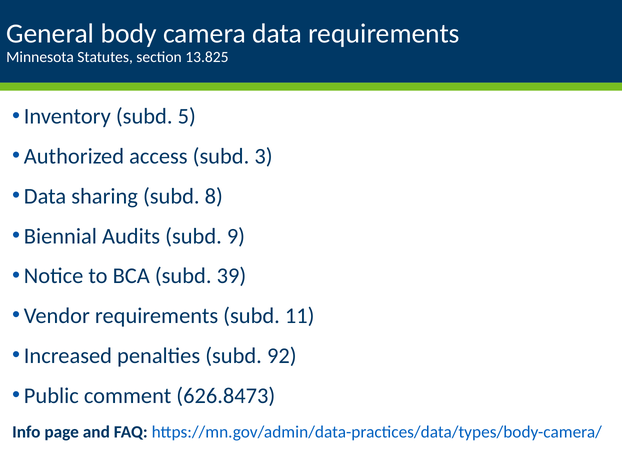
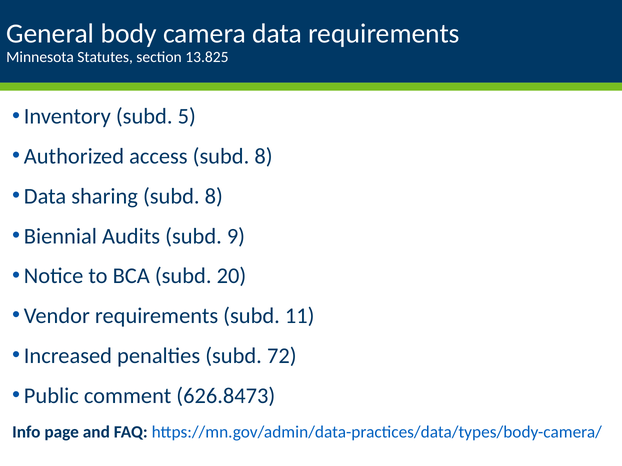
access subd 3: 3 -> 8 (263, 157)
39: 39 -> 20 (231, 276)
92: 92 -> 72 (282, 356)
